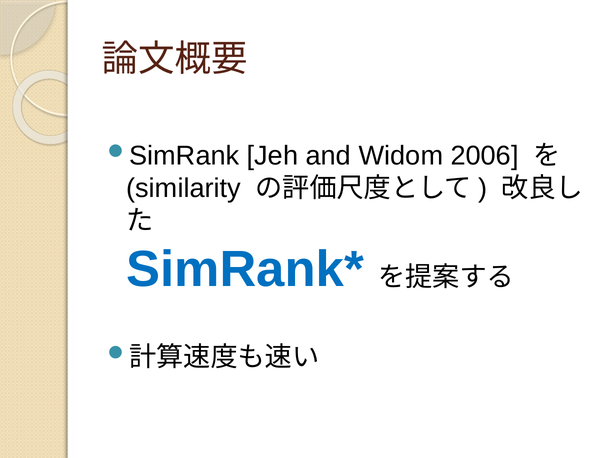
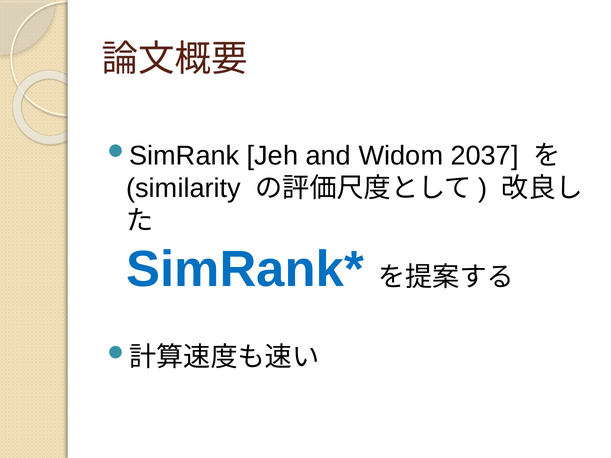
2006: 2006 -> 2037 (485, 156)
